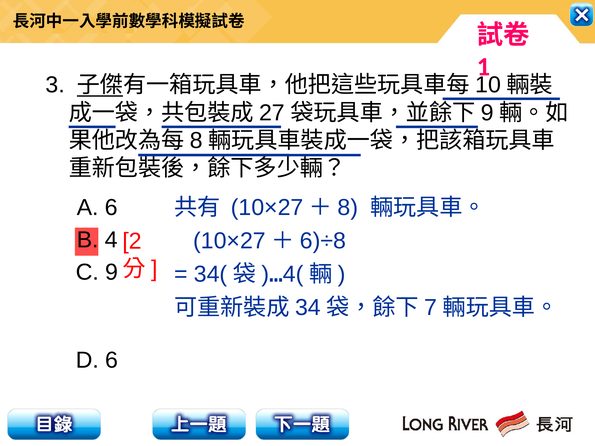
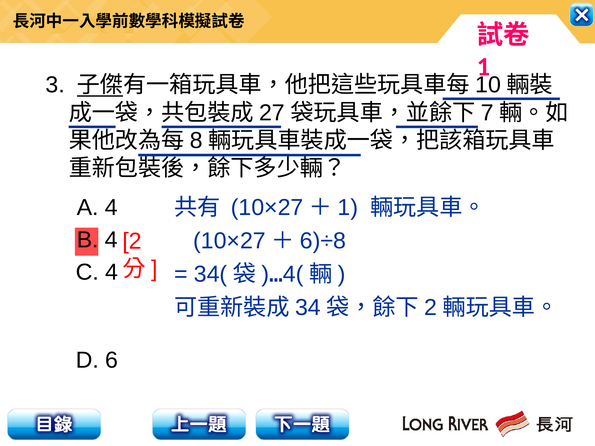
9: 9 -> 7 (487, 113)
A 6: 6 -> 4 (111, 208)
8: 8 -> 1 (348, 208)
C 9: 9 -> 4 (112, 272)
7: 7 -> 2 (431, 308)
